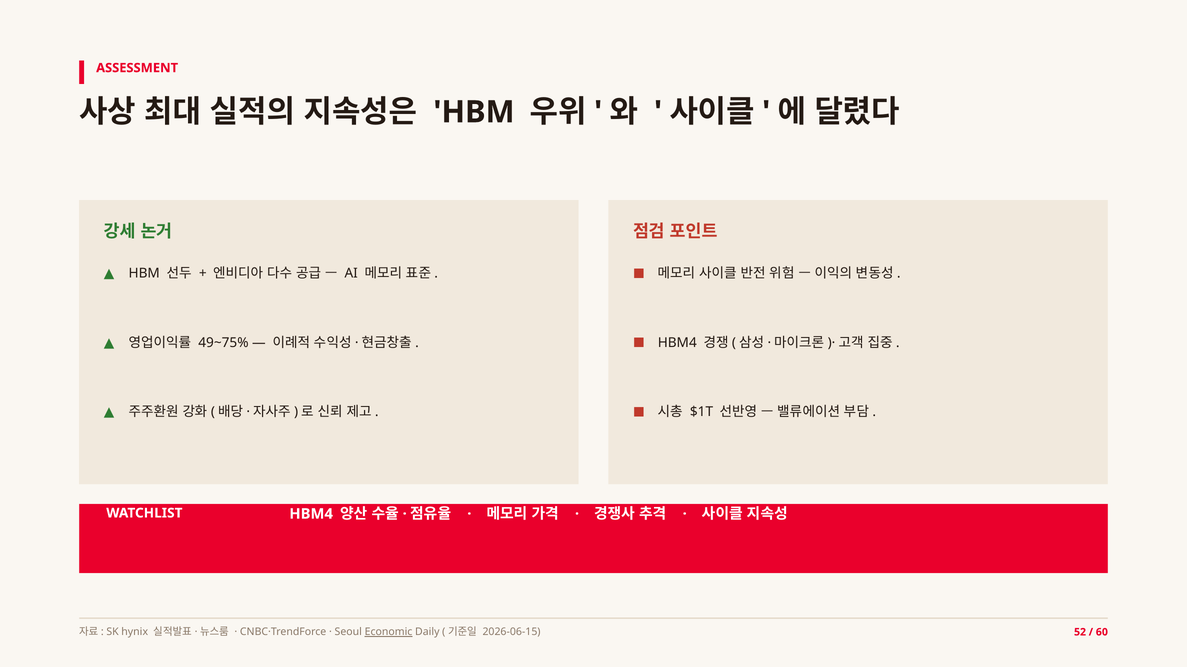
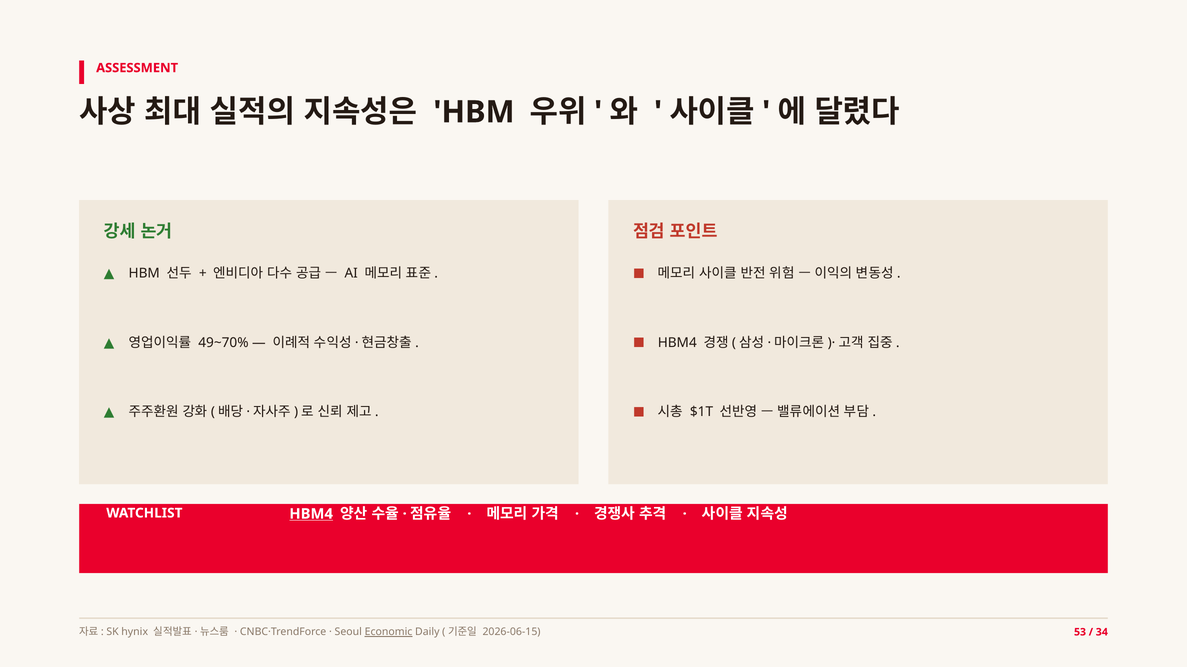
49~75%: 49~75% -> 49~70% (223, 343)
HBM4 underline: none -> present (311, 514)
52: 52 -> 53 (1080, 633)
60: 60 -> 34 (1102, 633)
